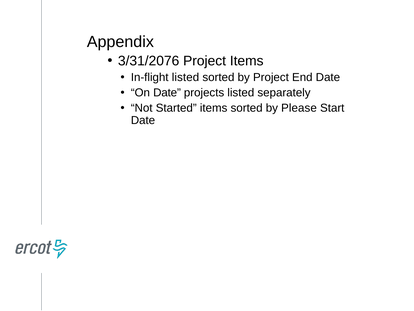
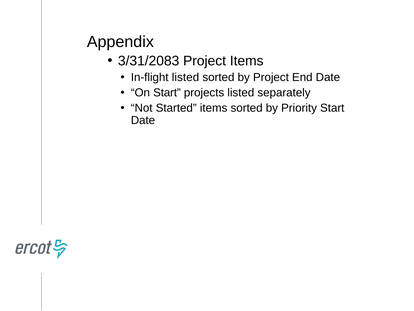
3/31/2076: 3/31/2076 -> 3/31/2083 (149, 61)
On Date: Date -> Start (167, 93)
Please: Please -> Priority (299, 108)
